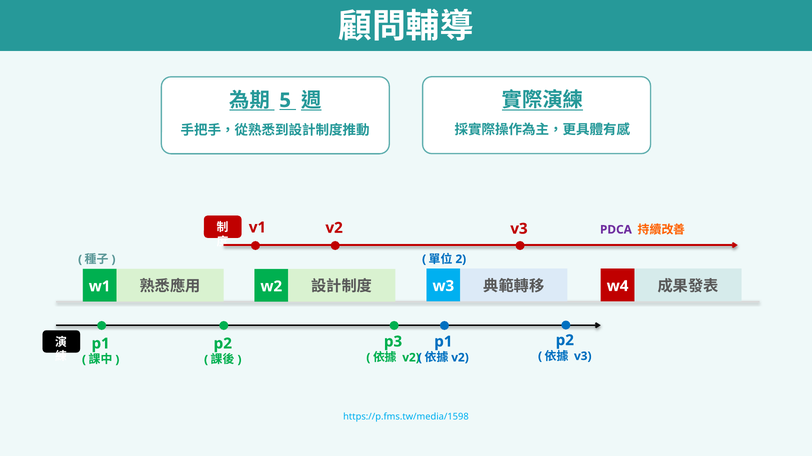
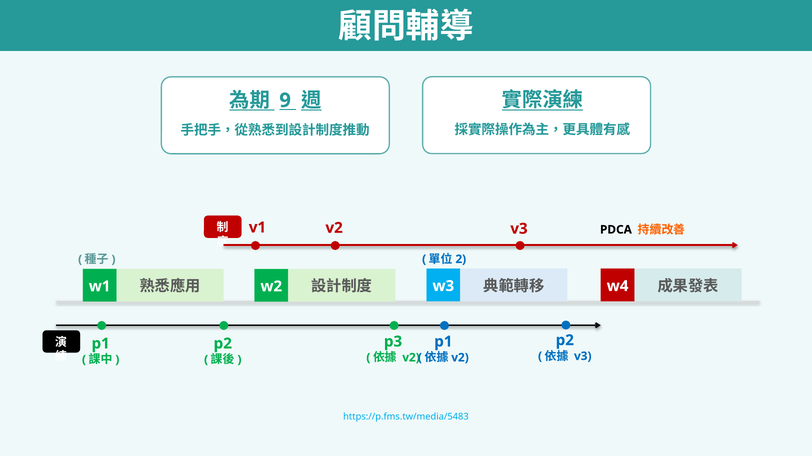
5: 5 -> 9 (285, 101)
PDCA colour: purple -> black (616, 230)
https://p.fms.tw/media/1598: https://p.fms.tw/media/1598 -> https://p.fms.tw/media/5483 (406, 417)
